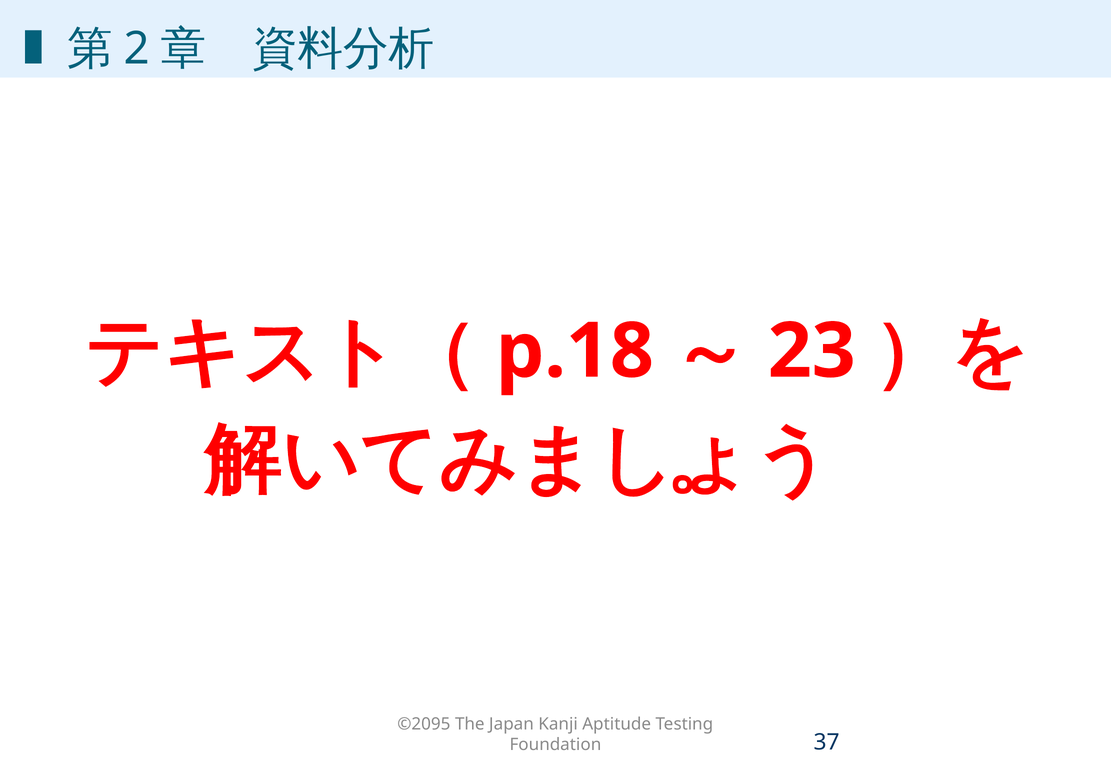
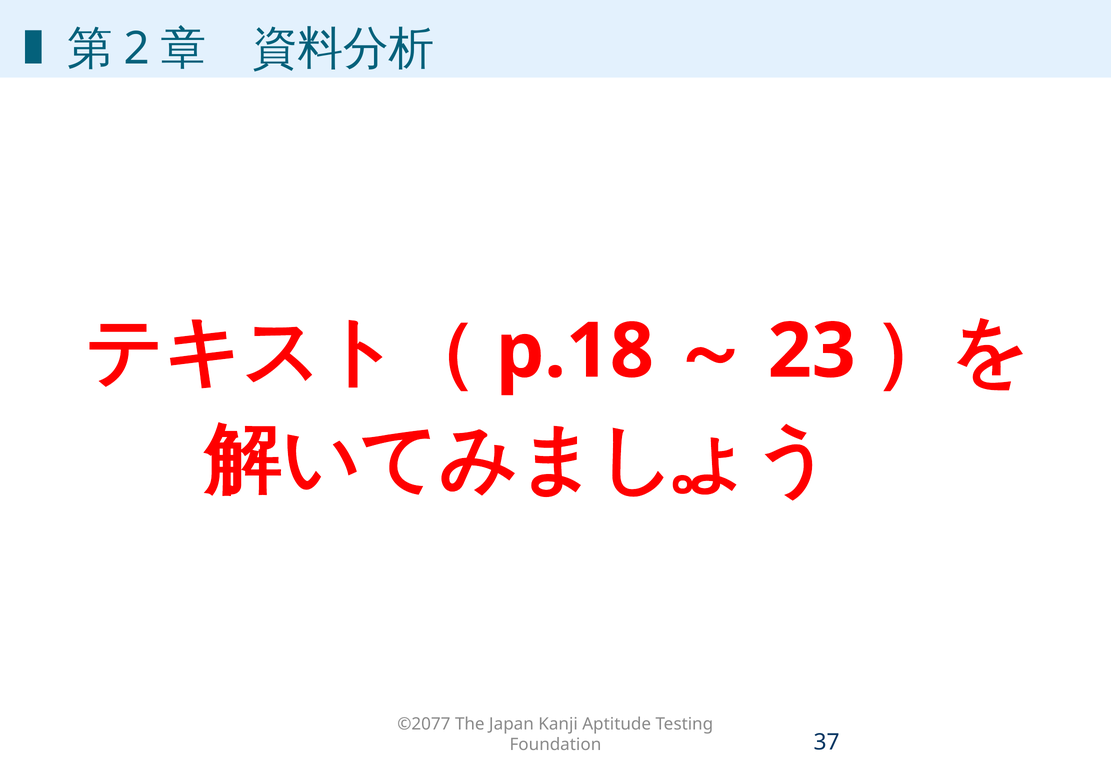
©2095: ©2095 -> ©2077 (424, 724)
